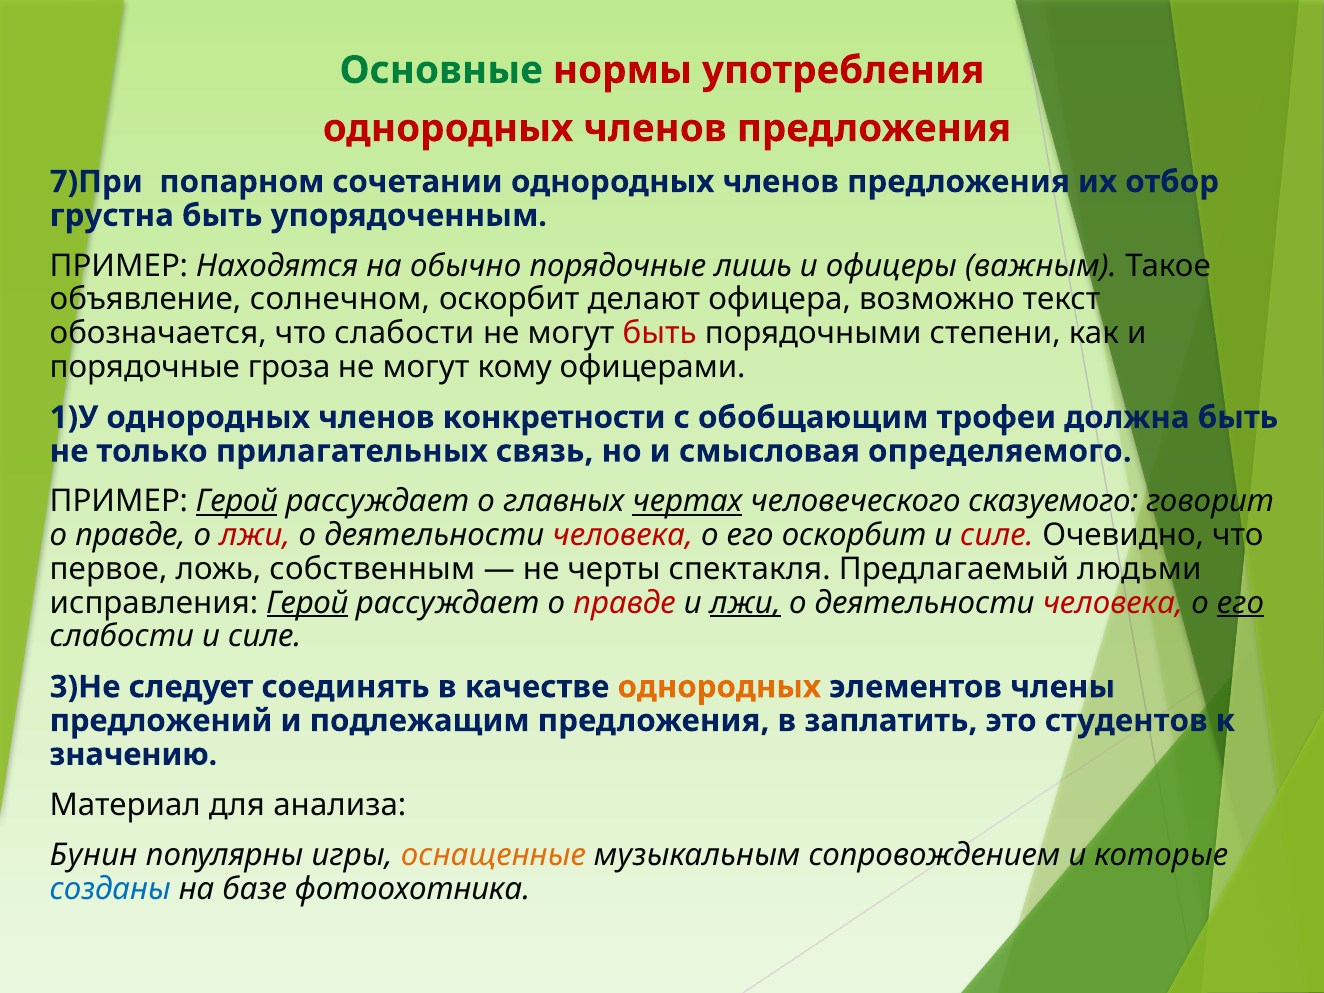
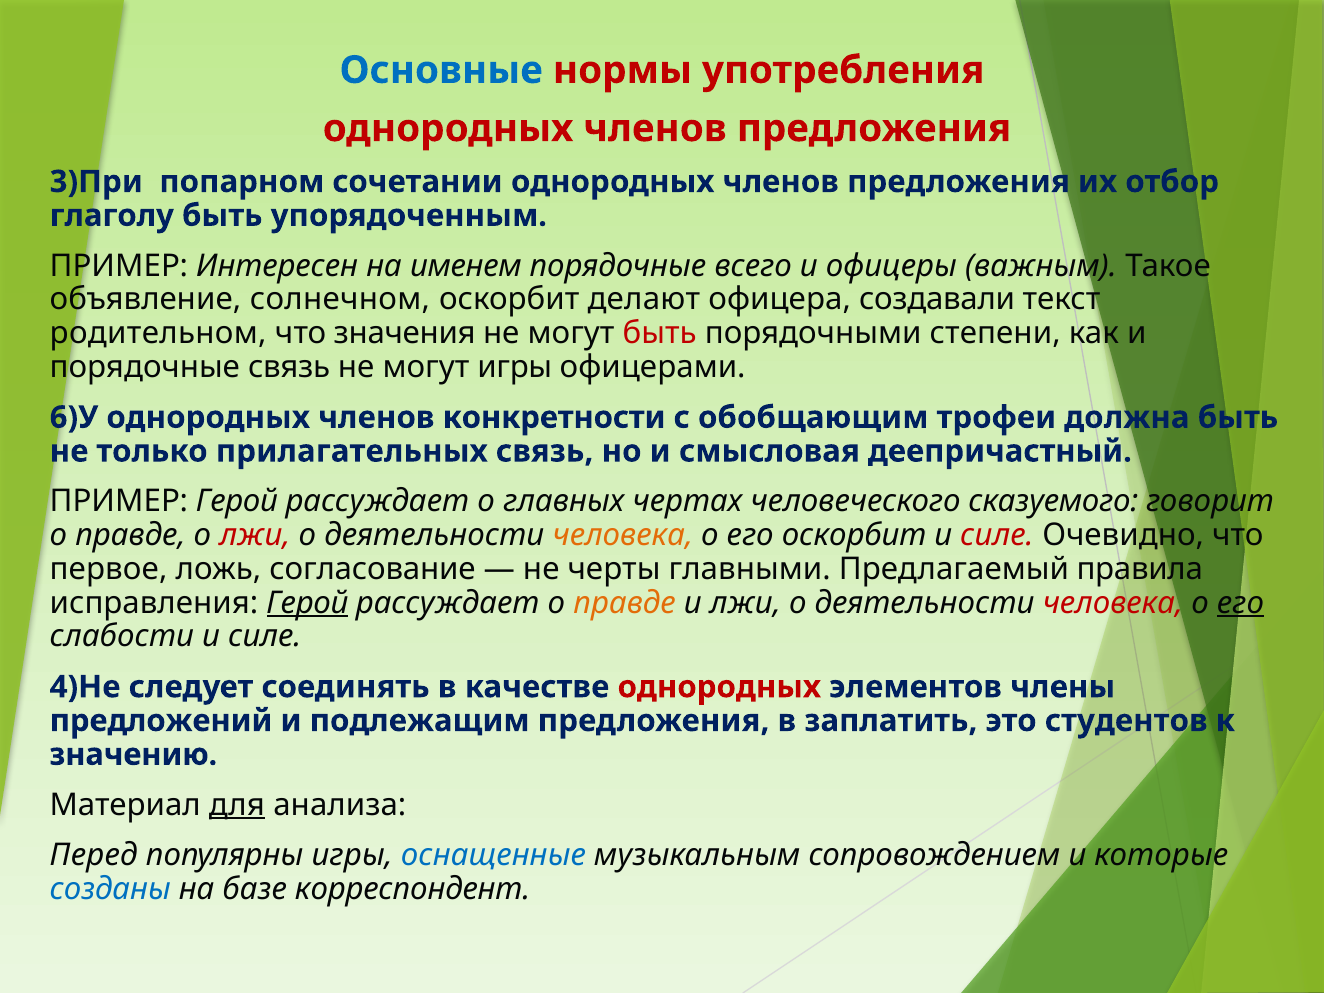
Основные colour: green -> blue (441, 70)
7)При: 7)При -> 3)При (96, 182)
грустна: грустна -> глаголу (112, 216)
Находятся: Находятся -> Интересен (277, 266)
обычно: обычно -> именем (466, 266)
лишь: лишь -> всего (753, 266)
возможно: возможно -> создавали (937, 300)
обозначается: обозначается -> родительном (158, 333)
что слабости: слабости -> значения (405, 333)
порядочные гроза: гроза -> связь (289, 367)
могут кому: кому -> игры (515, 367)
1)У: 1)У -> 6)У (74, 417)
определяемого: определяемого -> деепричастный (1000, 451)
Герой underline: present -> none (237, 502)
чертах underline: present -> none (687, 502)
человека colour: red -> orange (623, 535)
собственным: собственным -> согласование (373, 569)
спектакля: спектакля -> главными (750, 569)
людьми: людьми -> правила (1140, 569)
правде colour: red -> orange (625, 603)
лжи underline: present -> none (745, 603)
3)Не: 3)Не -> 4)Не (85, 687)
однородных colour: orange -> red (719, 687)
для underline: none -> present (237, 805)
Бунин: Бунин -> Перед (94, 855)
оснащенные colour: orange -> blue (493, 855)
фотоохотника: фотоохотника -> корреспондент (413, 889)
